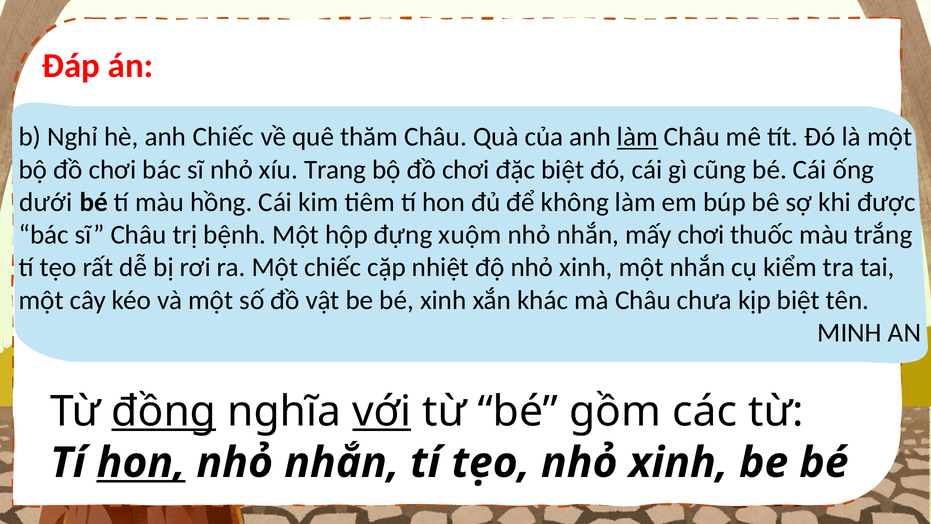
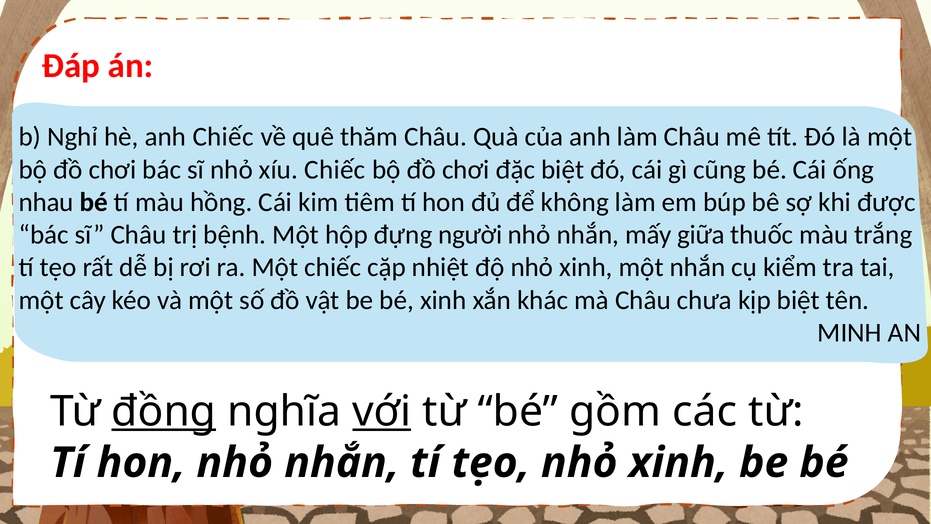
làm underline: present -> none (637, 137)
xíu Trang: Trang -> Chiếc (335, 170)
dưới: dưới -> nhau (46, 202)
xuộm: xuộm -> người (470, 235)
mấy chơi: chơi -> giữa (701, 235)
hon underline: present -> none (141, 463)
